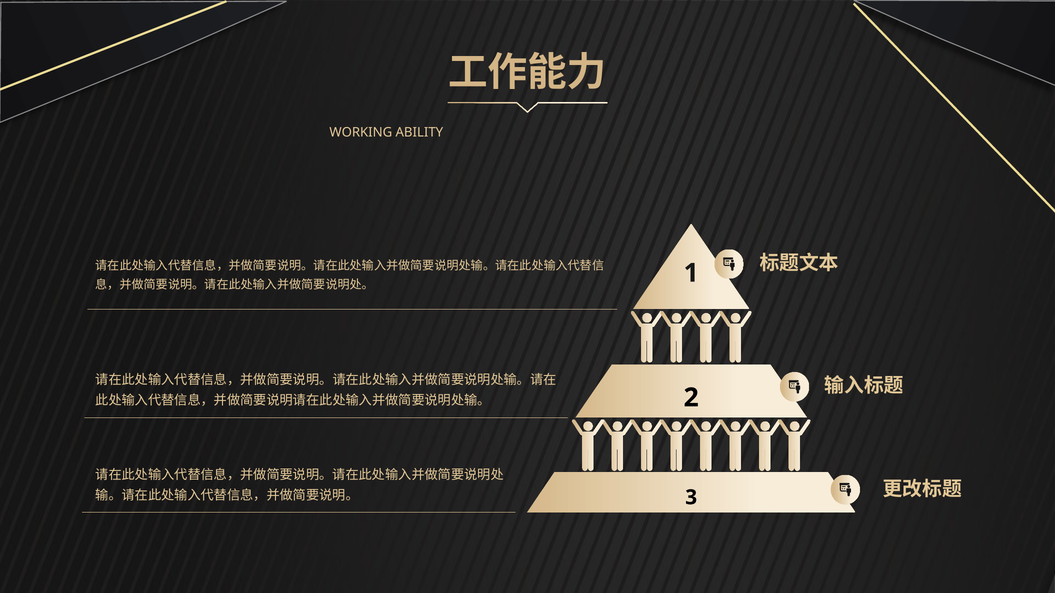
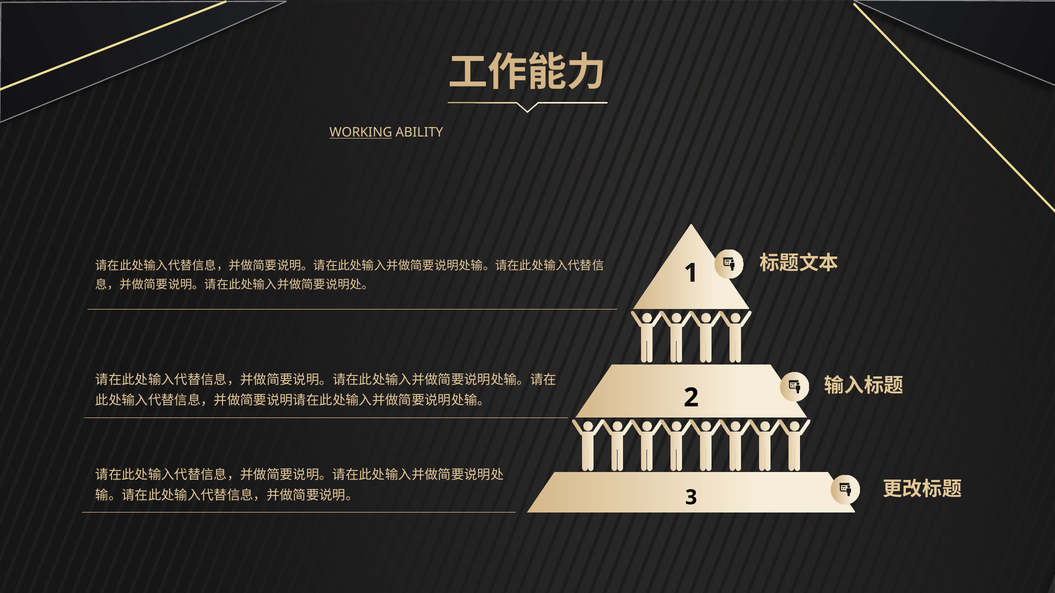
WORKING underline: none -> present (361, 133)
